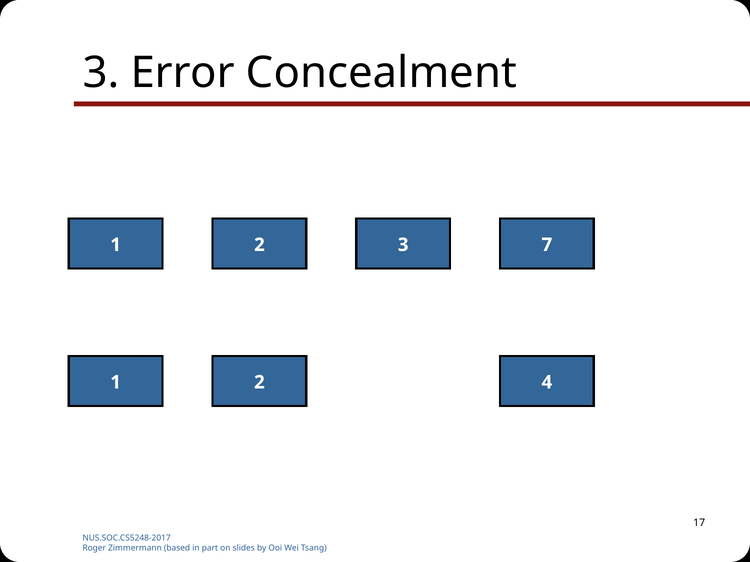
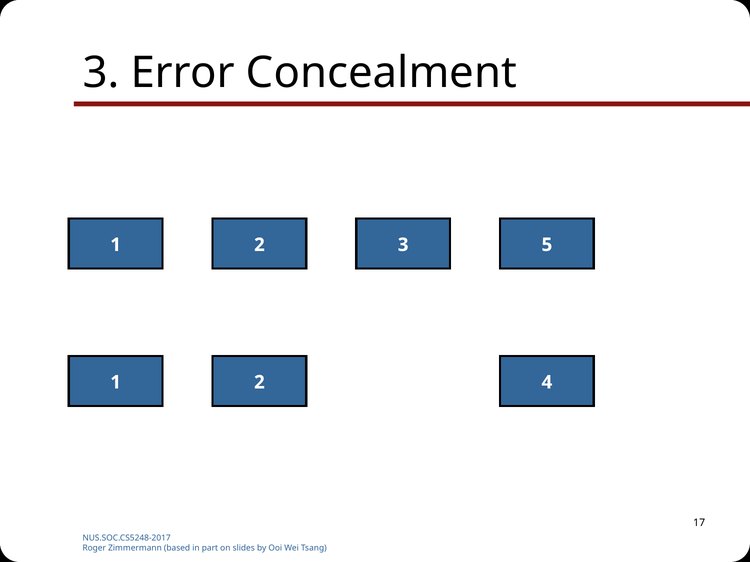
7: 7 -> 5 (547, 245)
